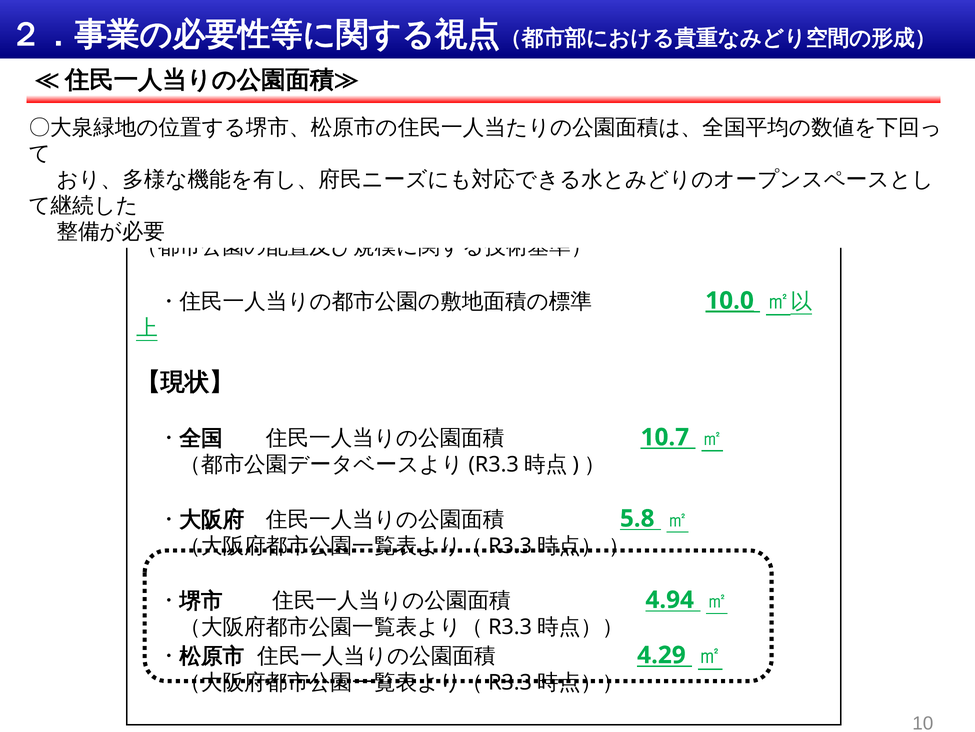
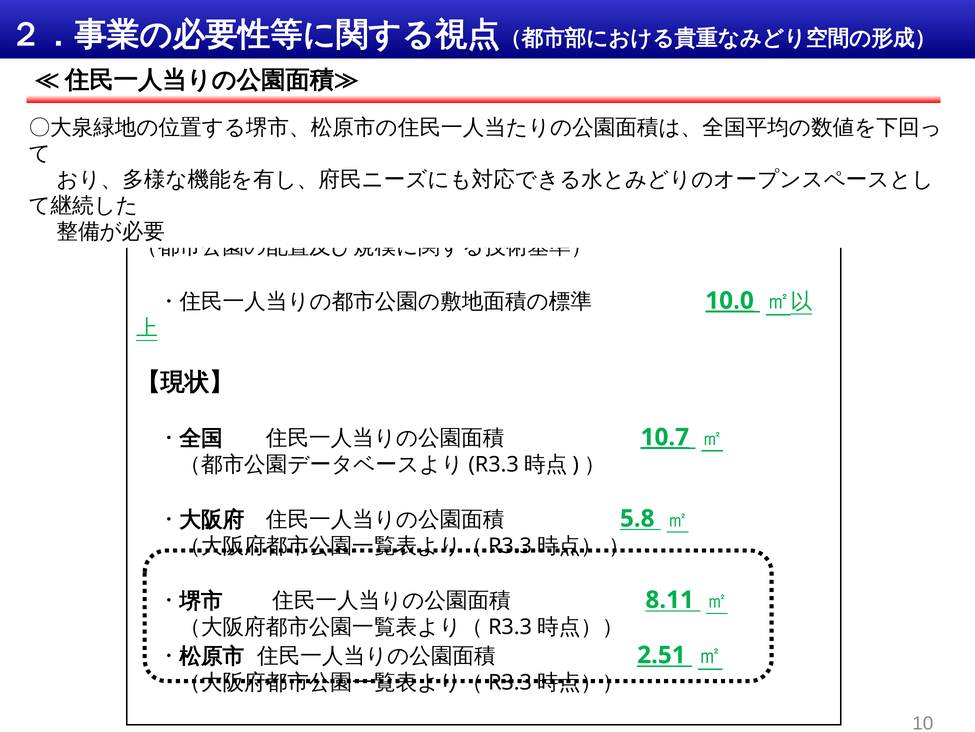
10.7 underline: none -> present (665, 437)
4.94: 4.94 -> 8.11 (670, 599)
4.29: 4.29 -> 2.51 (661, 654)
